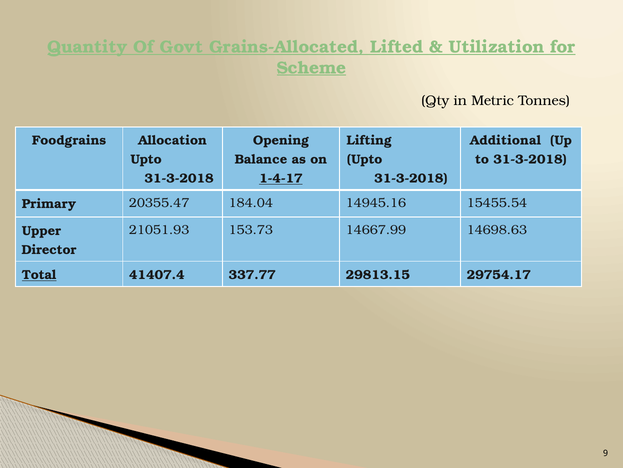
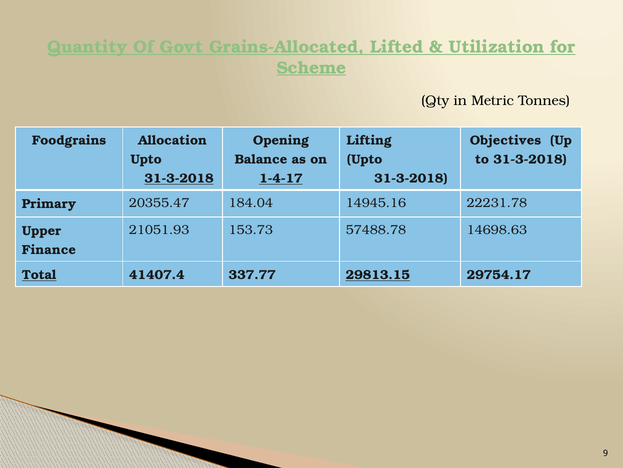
Additional: Additional -> Objectives (506, 140)
31-3-2018 underline: none -> present (179, 178)
15455.54: 15455.54 -> 22231.78 (497, 202)
14667.99: 14667.99 -> 57488.78 (376, 229)
Director: Director -> Finance (49, 249)
29813.15 underline: none -> present (378, 275)
